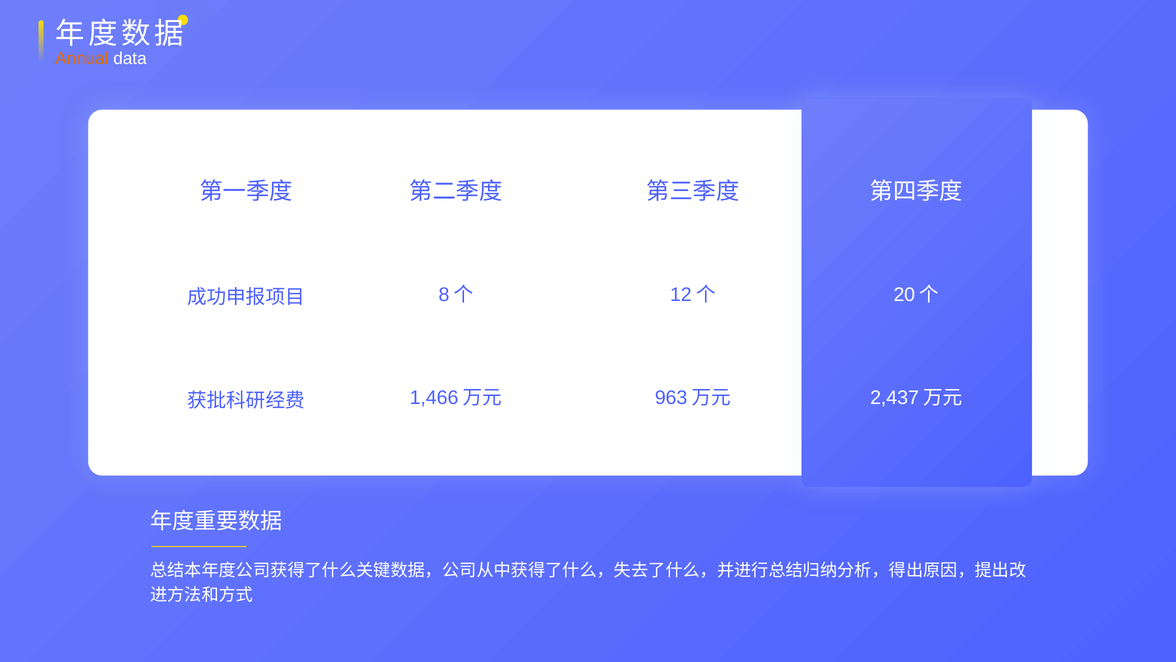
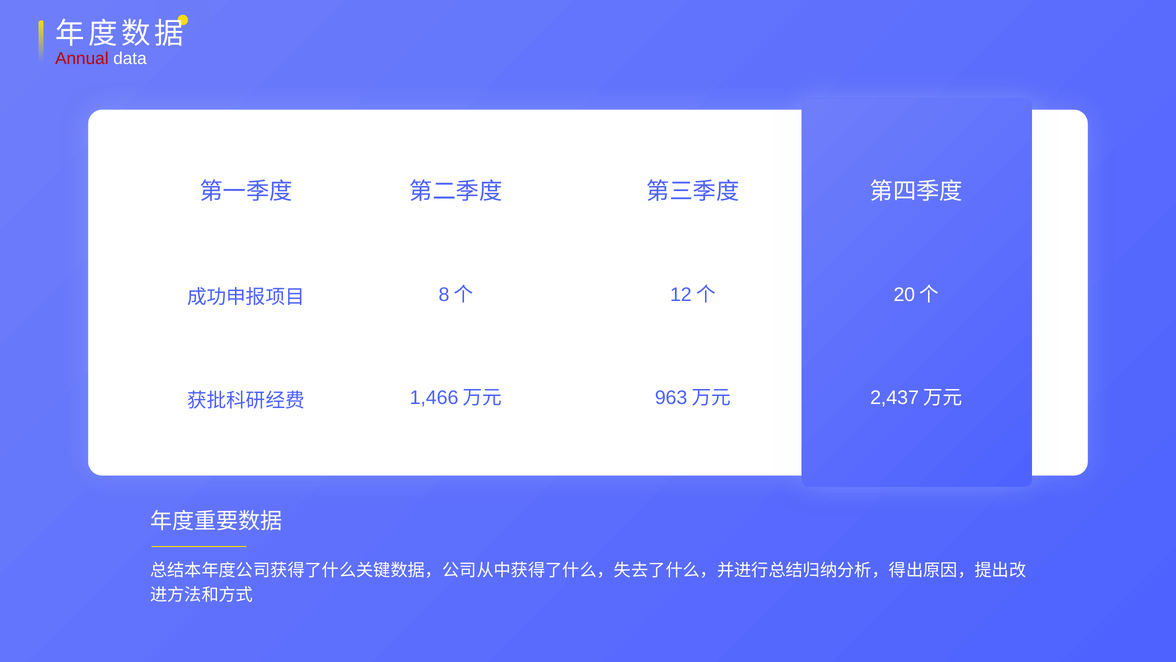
Annual colour: orange -> red (82, 59)
